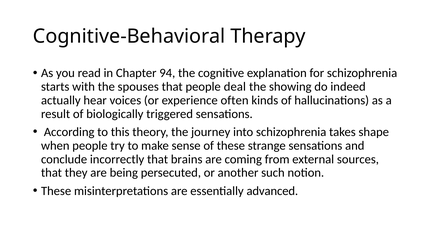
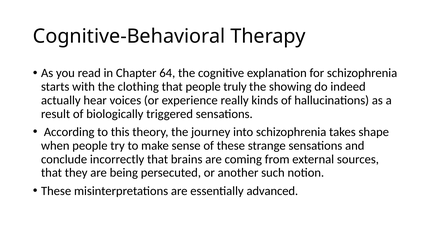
94: 94 -> 64 (167, 73)
spouses: spouses -> clothing (138, 87)
deal: deal -> truly (235, 87)
often: often -> really (235, 100)
